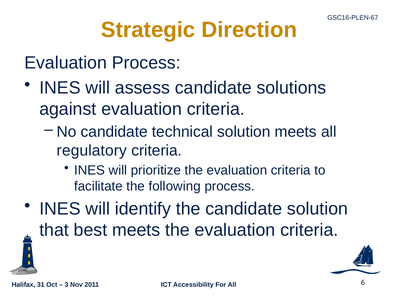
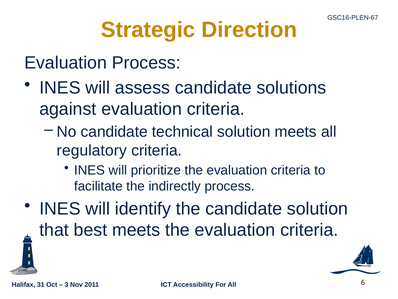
following: following -> indirectly (175, 186)
